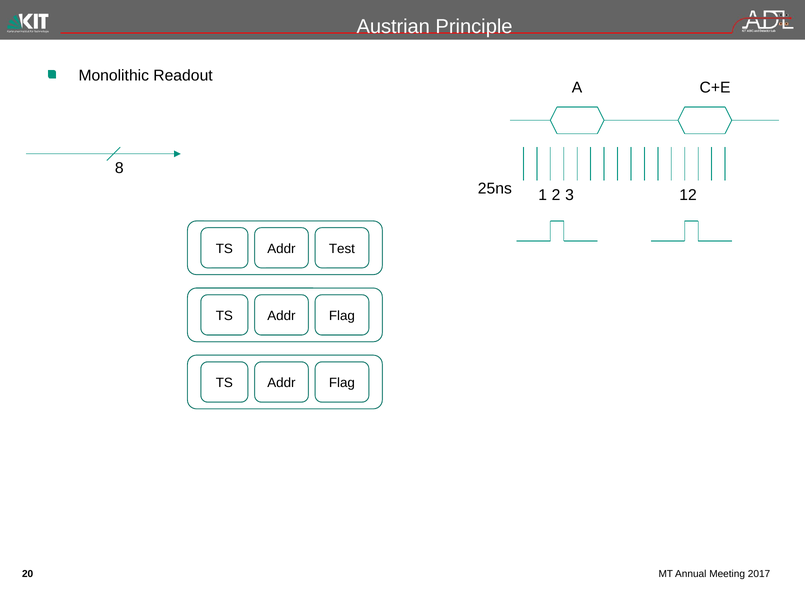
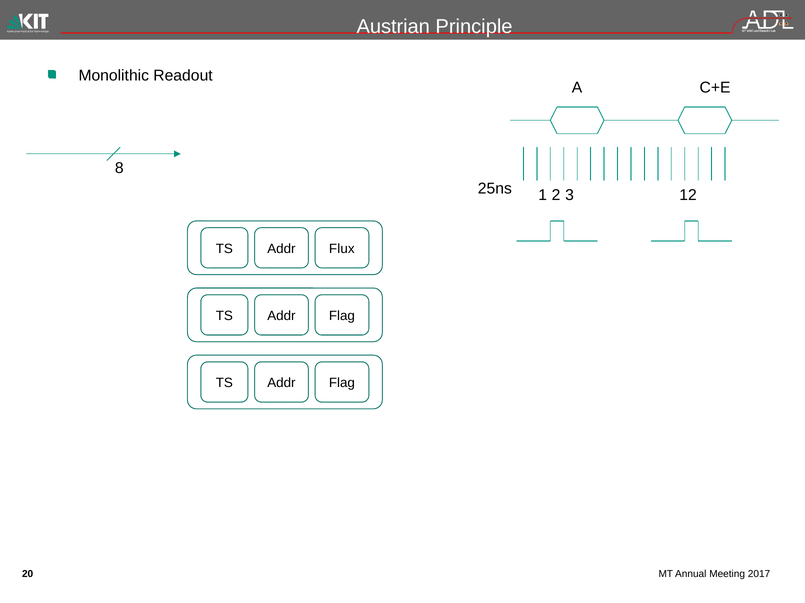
Test: Test -> Flux (342, 249)
